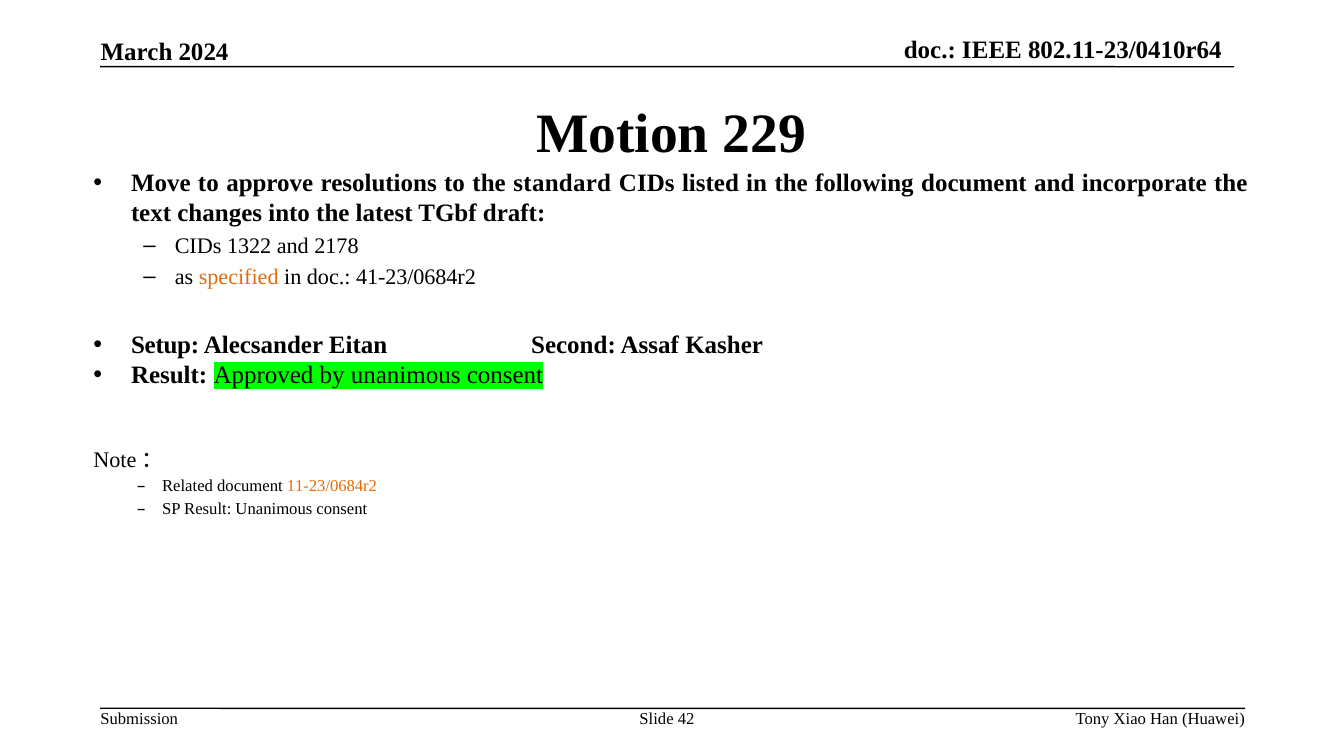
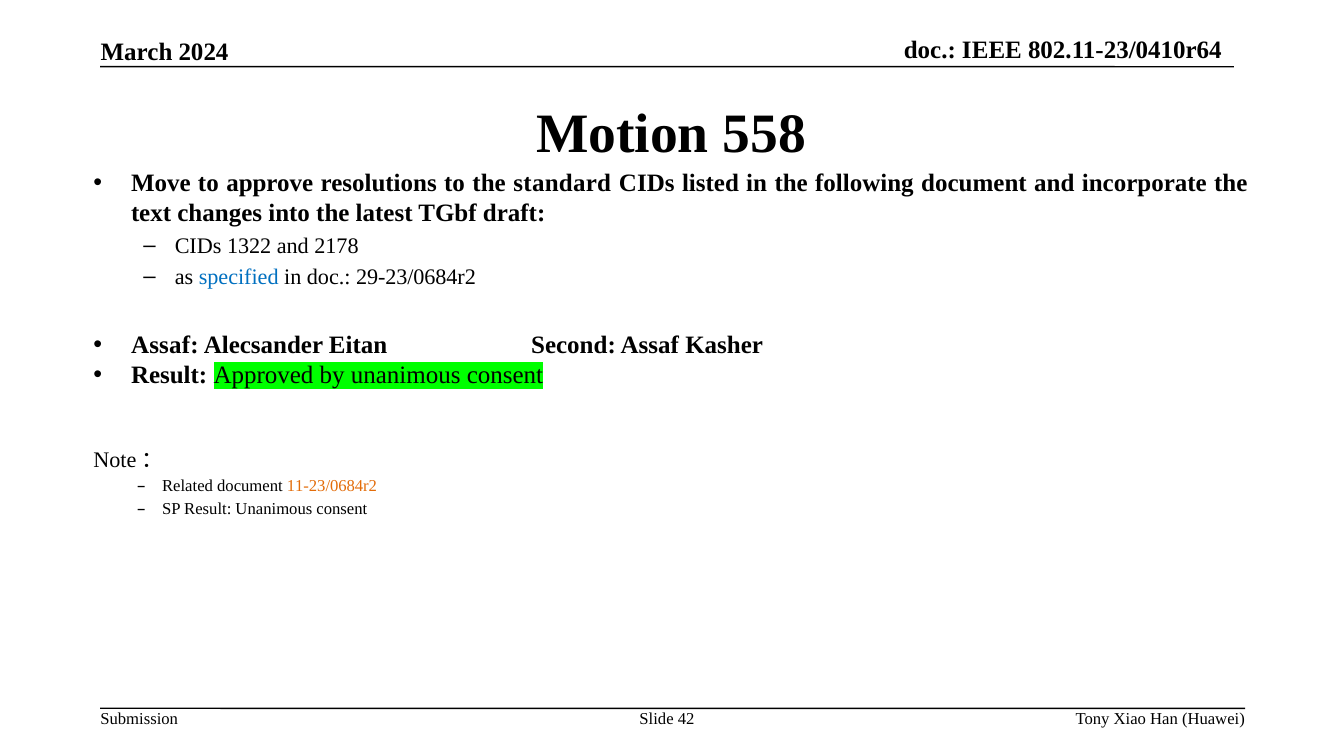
229: 229 -> 558 (764, 134)
specified colour: orange -> blue (239, 277)
41-23/0684r2: 41-23/0684r2 -> 29-23/0684r2 (416, 277)
Setup: Setup -> Assaf (165, 346)
